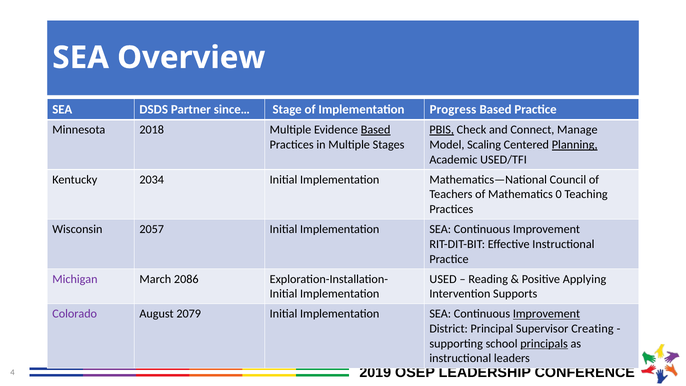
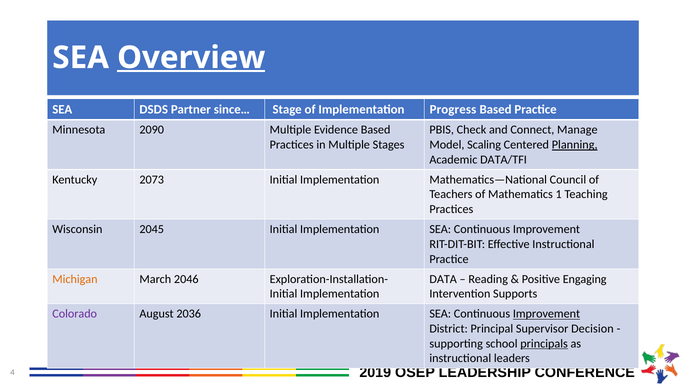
Overview underline: none -> present (191, 58)
2018: 2018 -> 2090 (152, 130)
Based underline: present -> none (376, 130)
PBIS underline: present -> none (442, 130)
USED/TFI: USED/TFI -> DATA/TFI (504, 160)
2034: 2034 -> 2073 (152, 180)
0: 0 -> 1 (559, 194)
2057: 2057 -> 2045 (152, 229)
Michigan colour: purple -> orange (75, 279)
2086: 2086 -> 2046 (186, 279)
USED: USED -> DATA (443, 279)
Applying: Applying -> Engaging (585, 279)
2079: 2079 -> 2036 (189, 314)
Creating: Creating -> Decision (592, 329)
